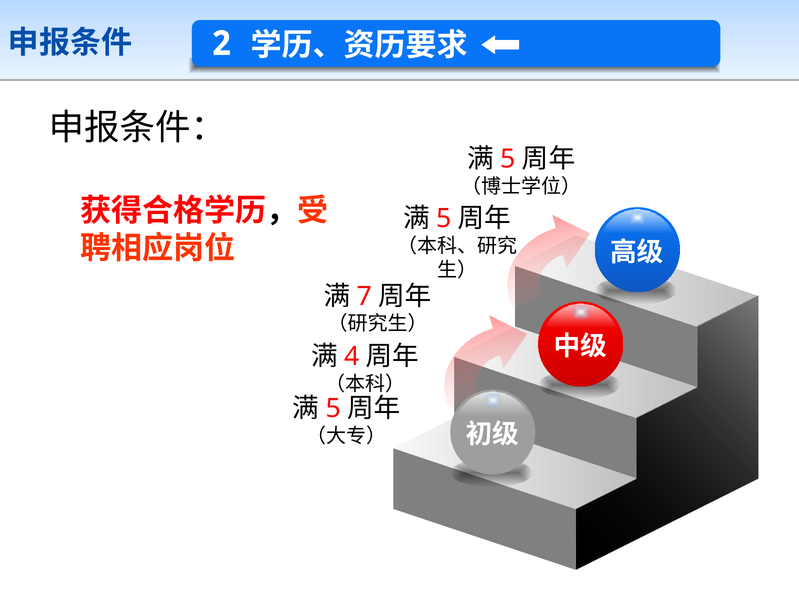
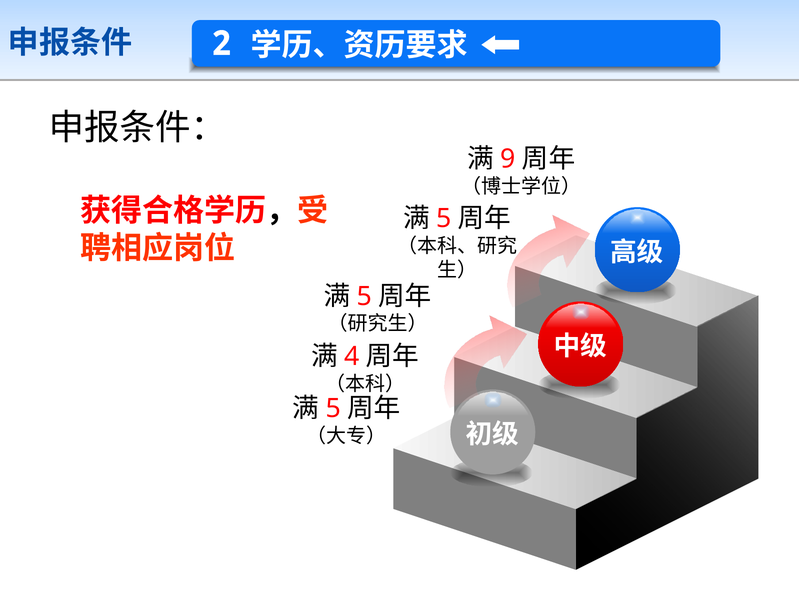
5: 5 -> 9 (508, 159)
7: 7 -> 5 (364, 296)
